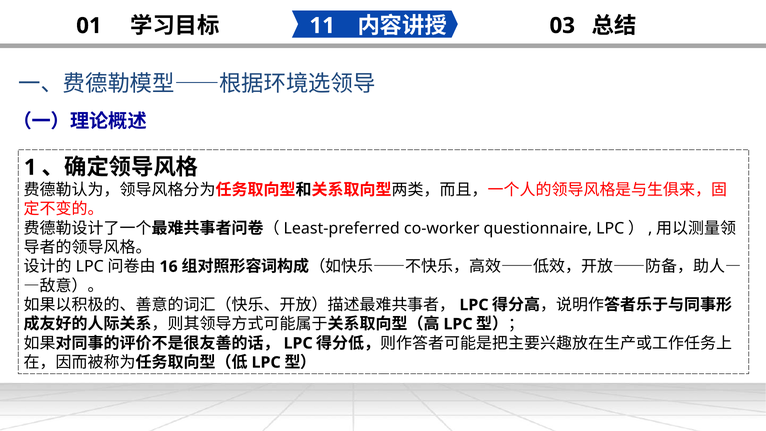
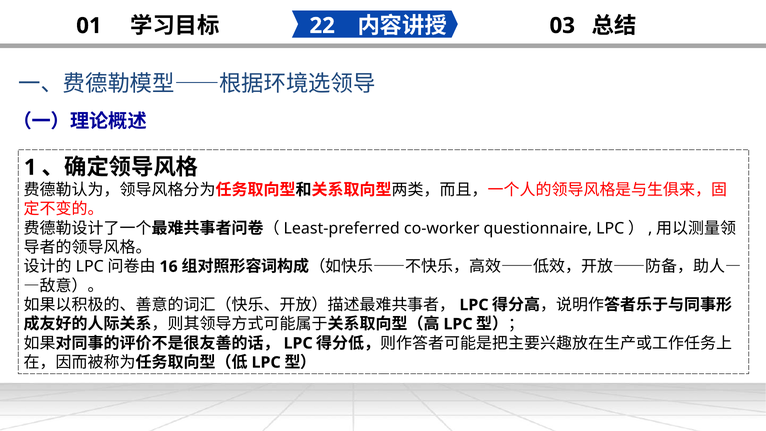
11: 11 -> 22 (322, 26)
